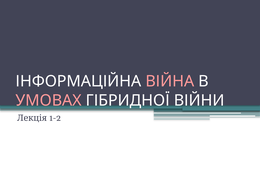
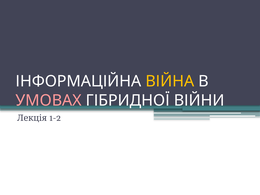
ВІЙНА colour: pink -> yellow (170, 81)
